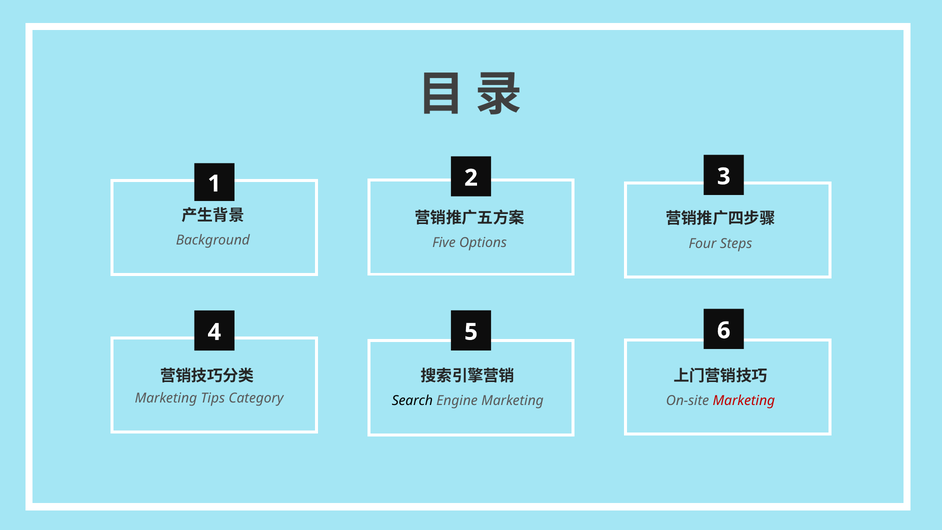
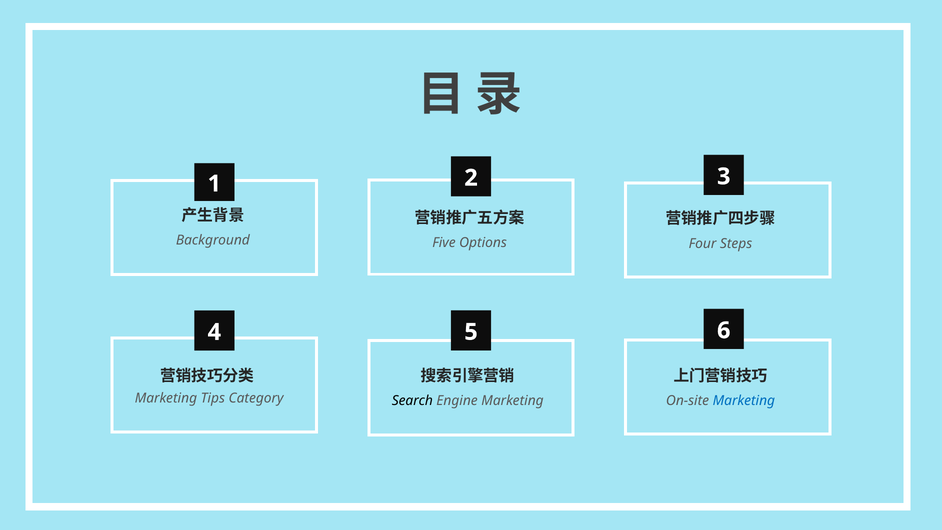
Marketing colour: red -> blue (744, 401)
